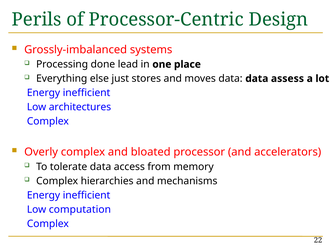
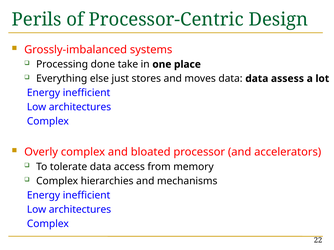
lead: lead -> take (128, 64)
computation: computation -> architectures (80, 210)
